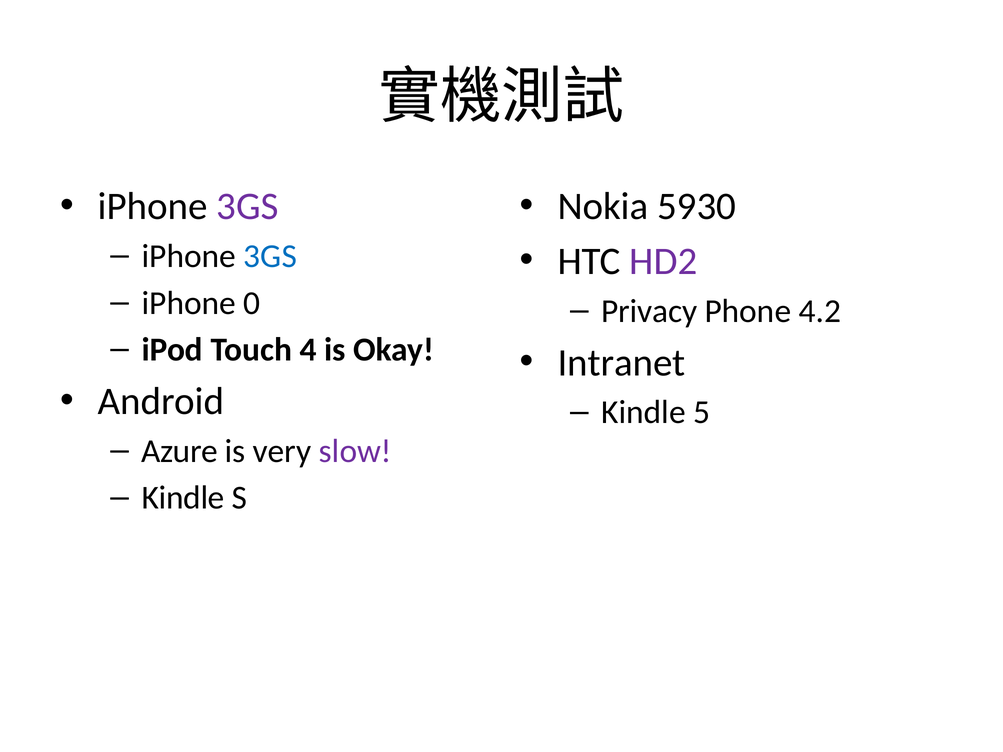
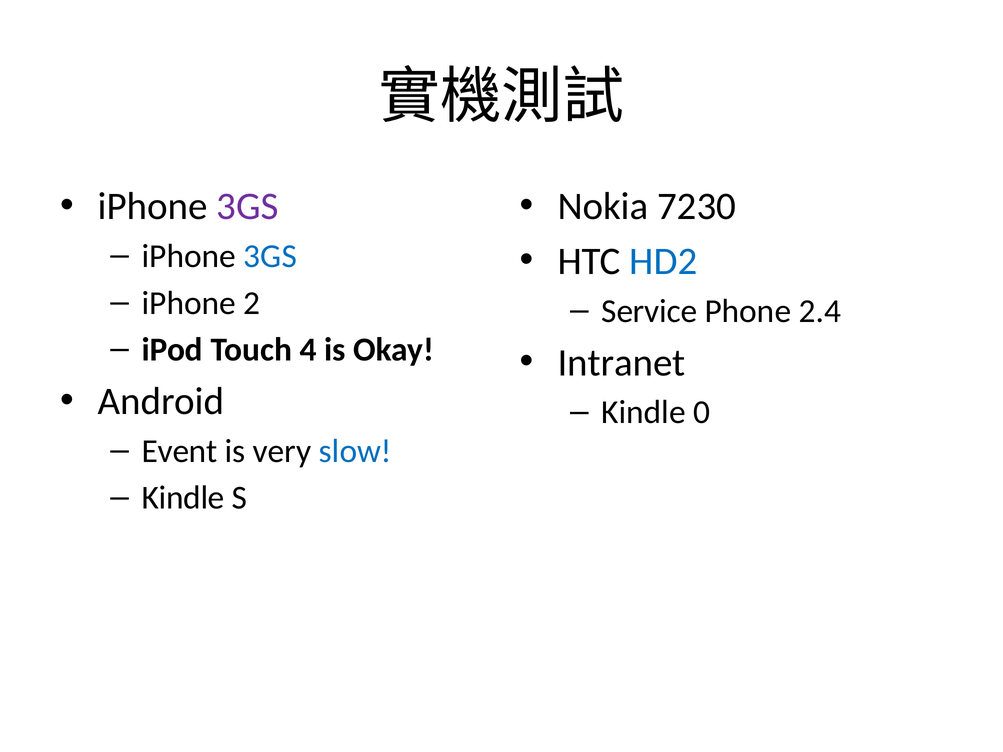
5930: 5930 -> 7230 (697, 207)
HD2 colour: purple -> blue (663, 261)
0: 0 -> 2 (252, 303)
Privacy: Privacy -> Service (649, 311)
4.2: 4.2 -> 2.4 (820, 311)
5: 5 -> 0 (702, 413)
Azure: Azure -> Event (180, 451)
slow colour: purple -> blue (355, 451)
